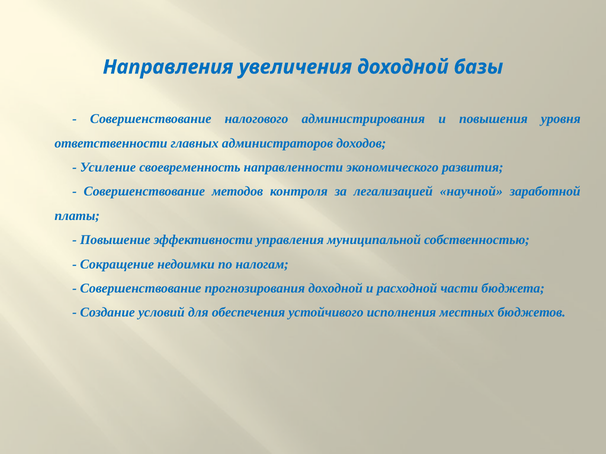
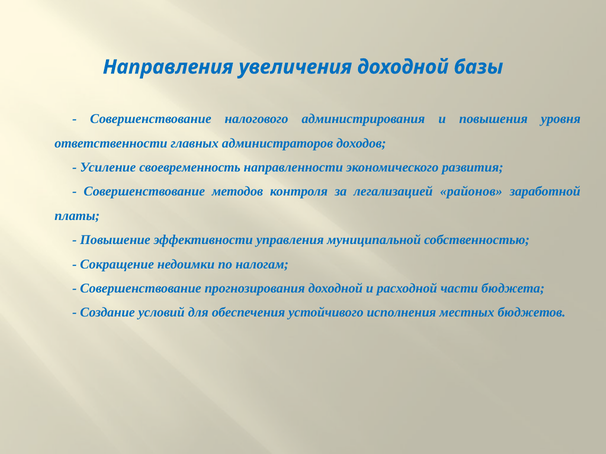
научной: научной -> районов (471, 192)
